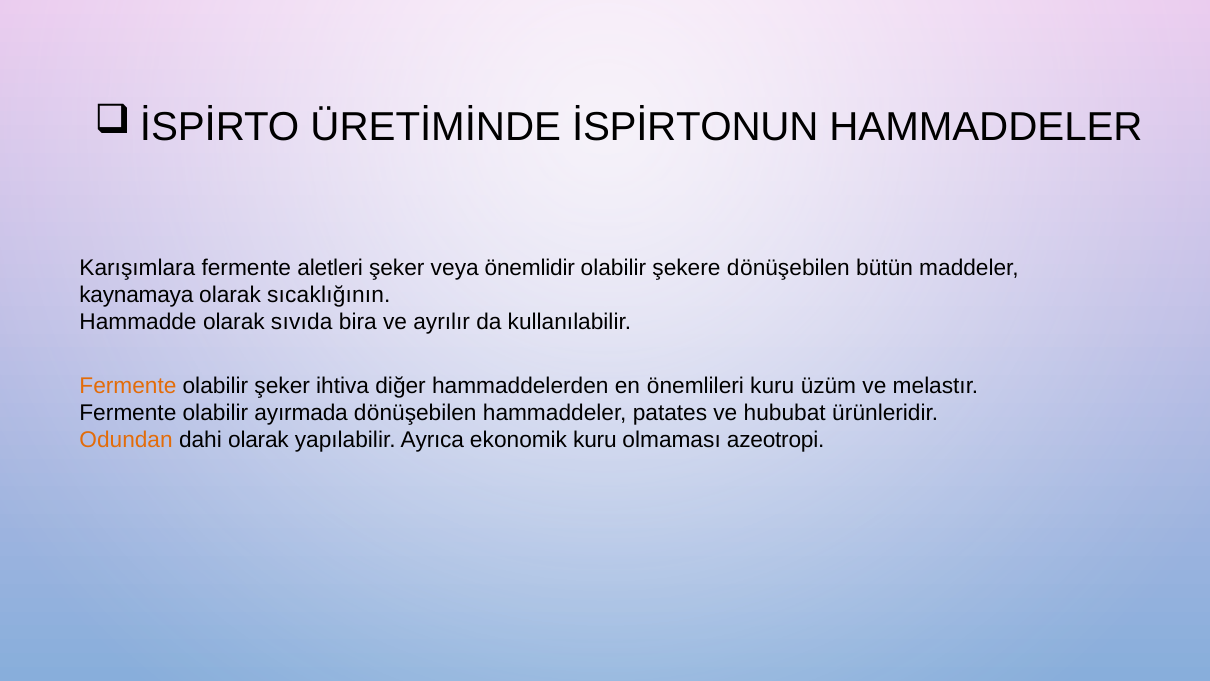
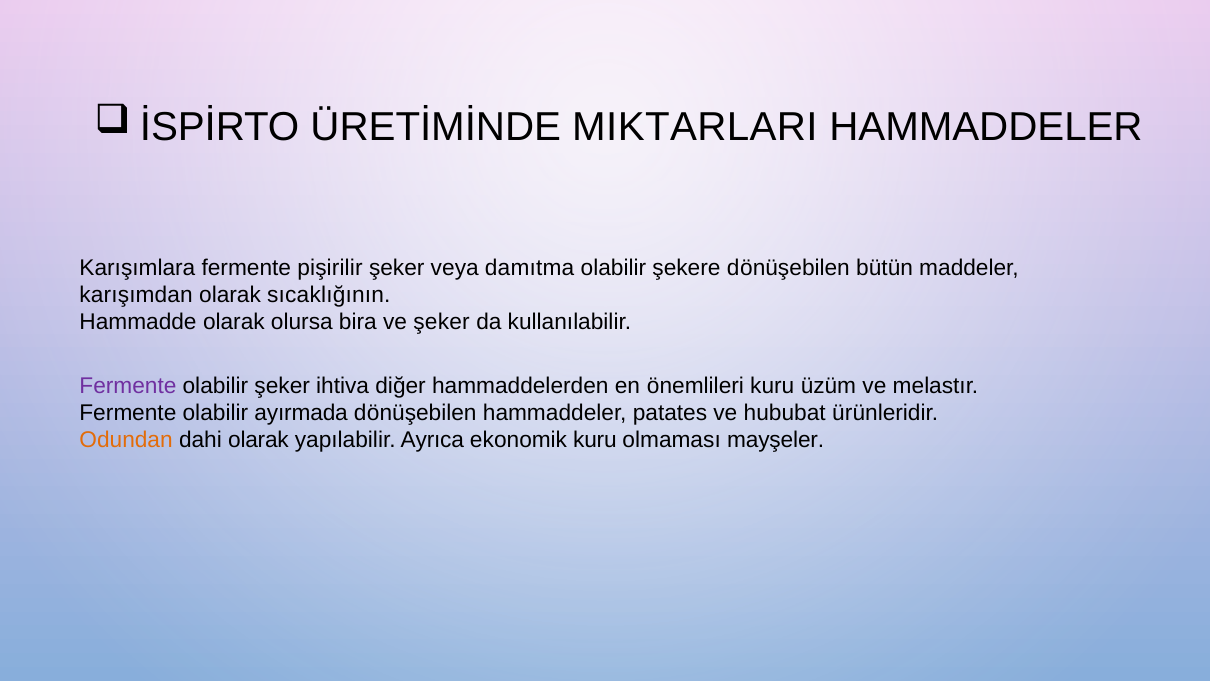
İSPİRTONUN: İSPİRTONUN -> MIKTARLARI (695, 127)
aletleri: aletleri -> pişirilir (330, 268)
önemlidir: önemlidir -> damıtma (530, 268)
kaynamaya: kaynamaya -> karışımdan (136, 295)
sıvıda: sıvıda -> olursa (302, 322)
ve ayrılır: ayrılır -> şeker (442, 322)
Fermente colour: orange -> purple (128, 386)
azeotropi: azeotropi -> mayşeler (776, 440)
